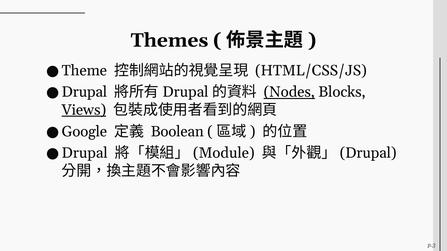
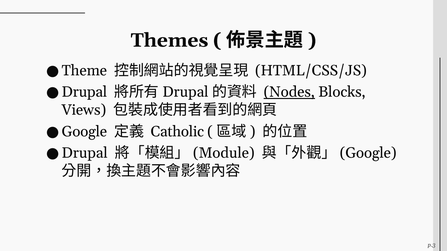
Views underline: present -> none (84, 110)
Boolean: Boolean -> Catholic (177, 132)
Drupal: Drupal -> Google (368, 153)
